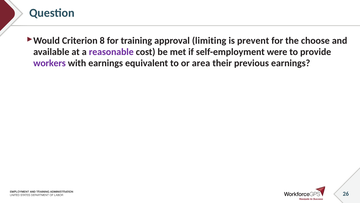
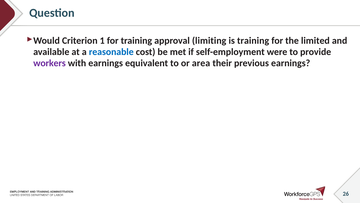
8: 8 -> 1 (102, 41)
is prevent: prevent -> training (253, 41)
choose: choose -> limited (315, 41)
reasonable colour: purple -> blue (111, 52)
